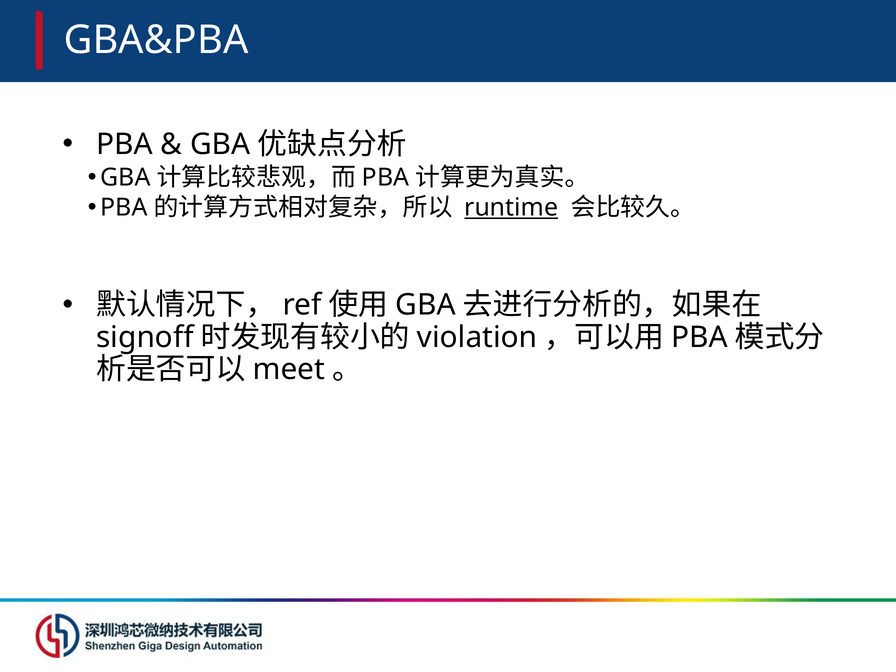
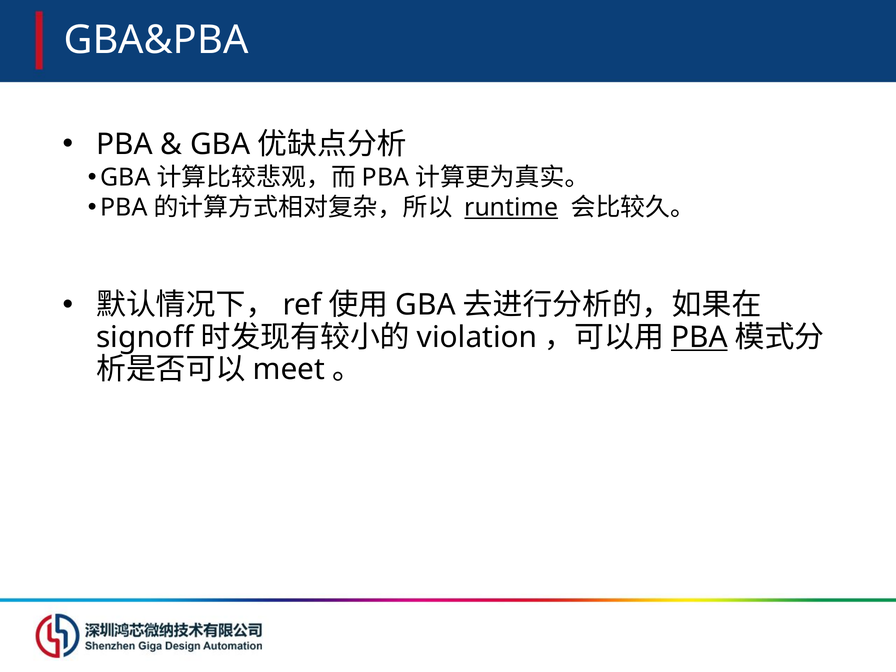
PBA underline: none -> present (699, 337)
